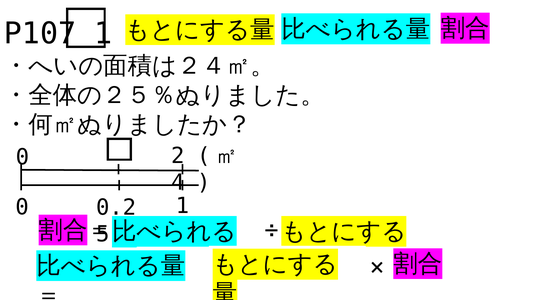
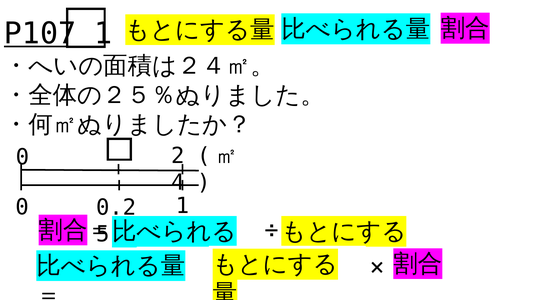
P107 underline: none -> present (40, 34)
